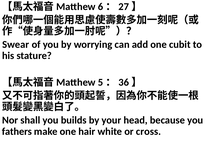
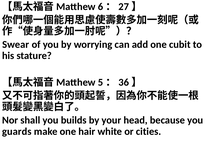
fathers: fathers -> guards (17, 131)
cross: cross -> cities (149, 131)
